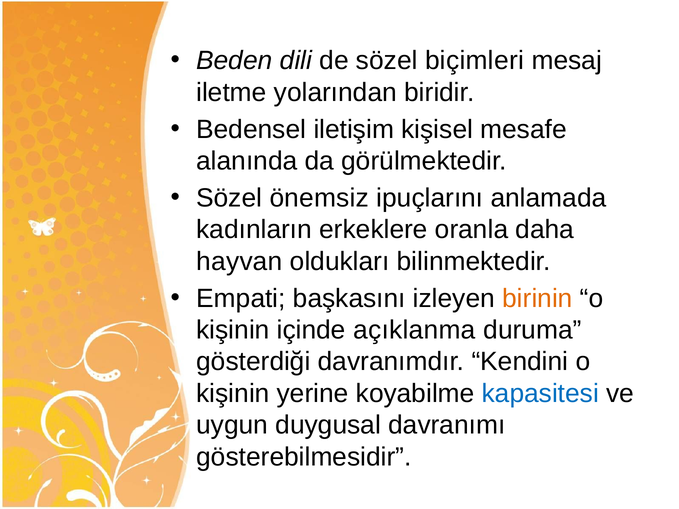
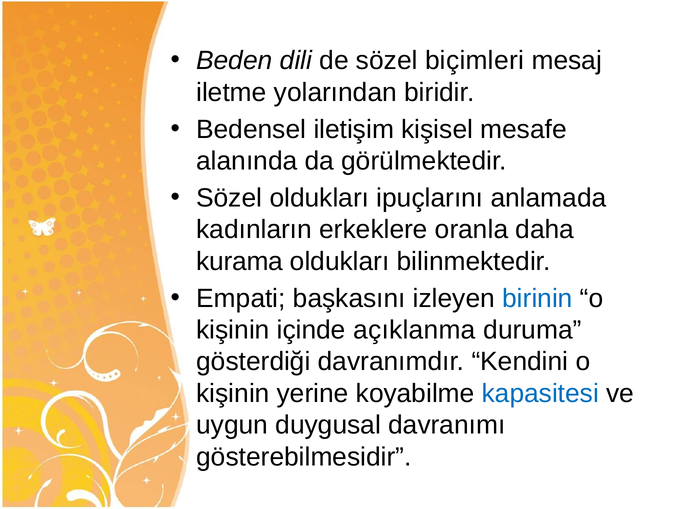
Sözel önemsiz: önemsiz -> oldukları (319, 198)
hayvan: hayvan -> kurama (240, 262)
birinin colour: orange -> blue (537, 299)
